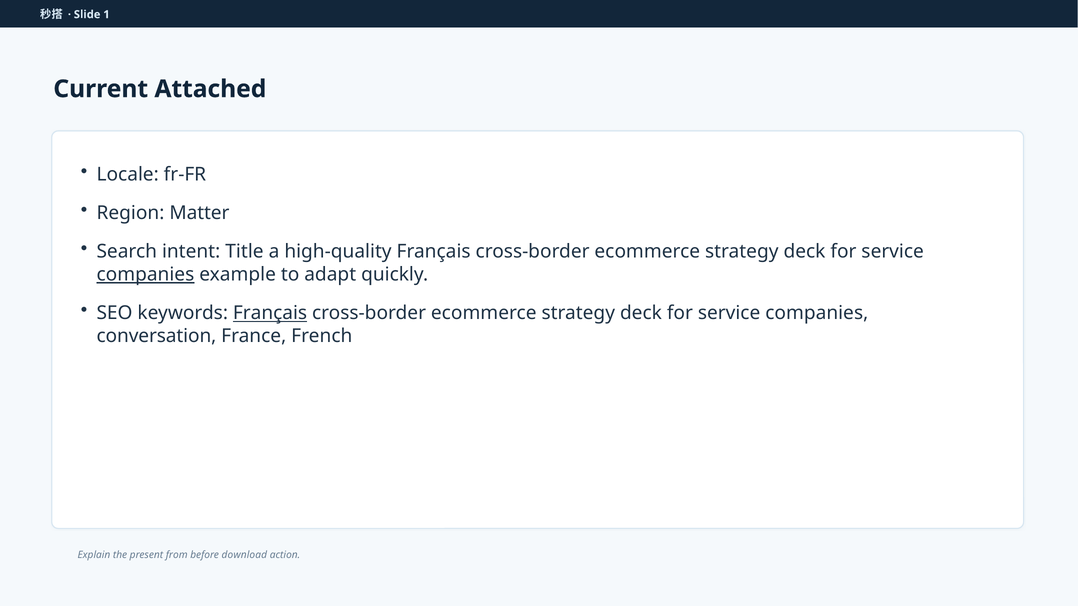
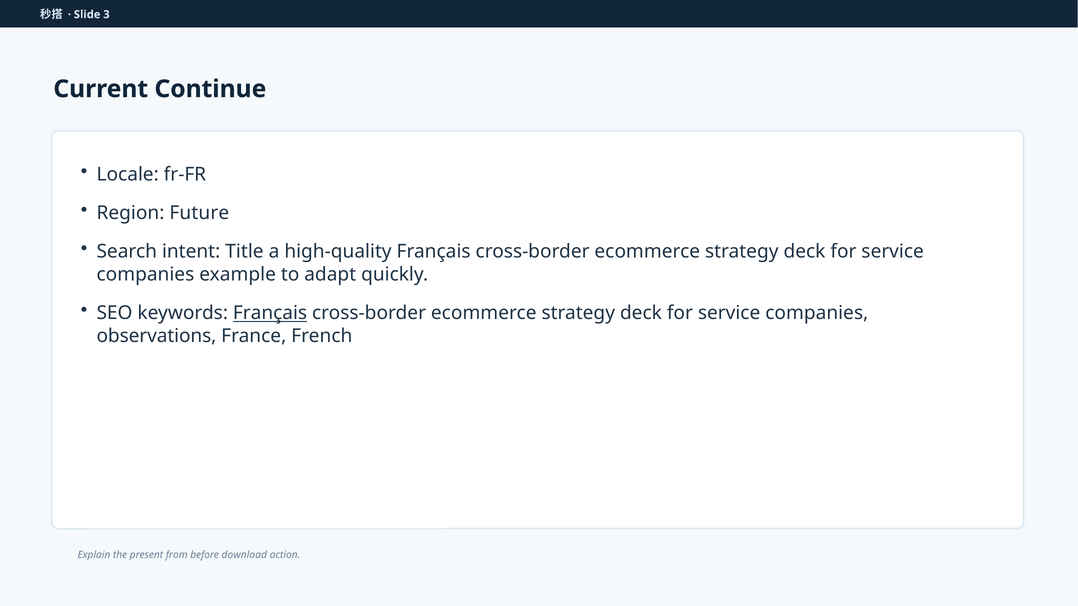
1: 1 -> 3 (106, 14)
Attached: Attached -> Continue (210, 89)
Matter: Matter -> Future (199, 213)
companies underline: present -> none (145, 275)
conversation: conversation -> observations (156, 336)
